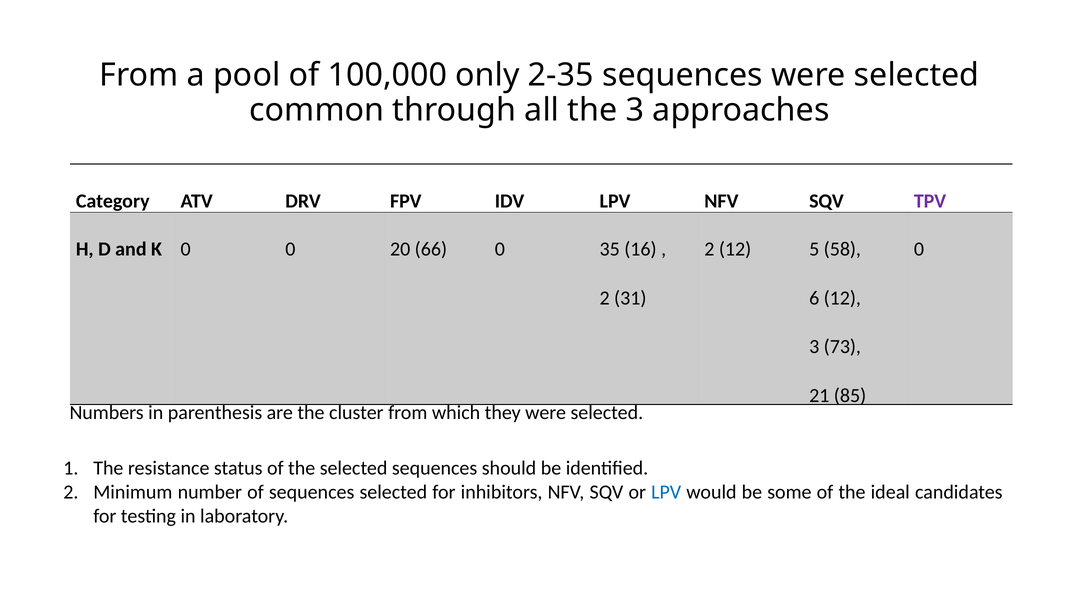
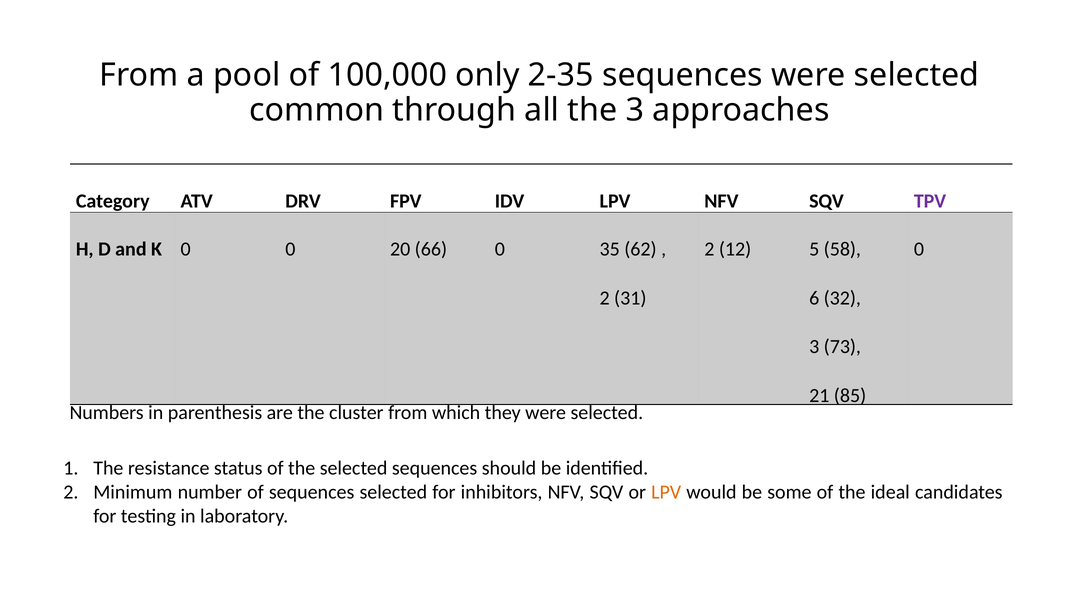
16: 16 -> 62 (640, 249)
6 12: 12 -> 32 (842, 298)
LPV colour: blue -> orange (666, 492)
